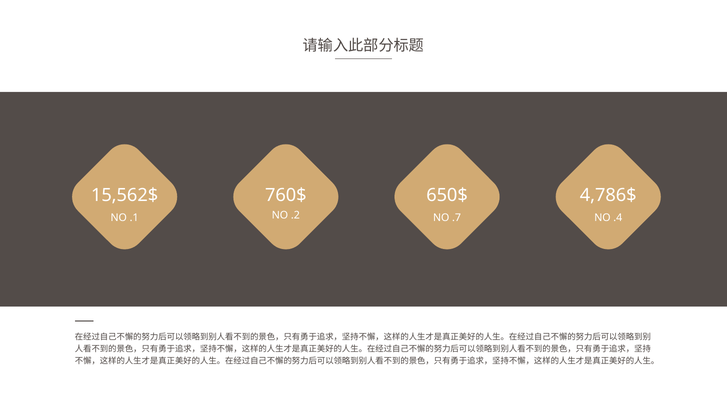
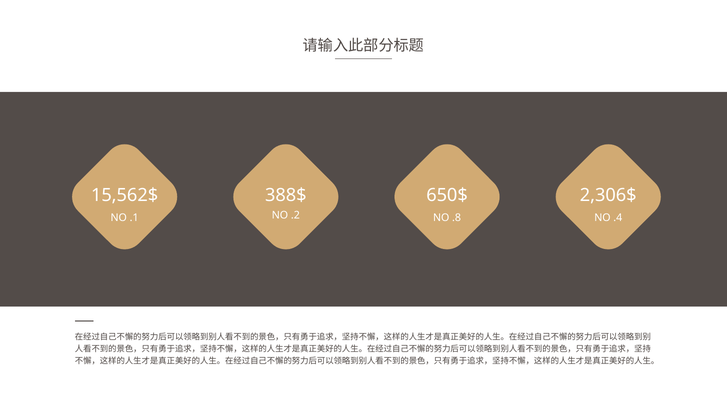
760$: 760$ -> 388$ (286, 195)
4,786$: 4,786$ -> 2,306$ (608, 195)
.7: .7 -> .8 (457, 217)
